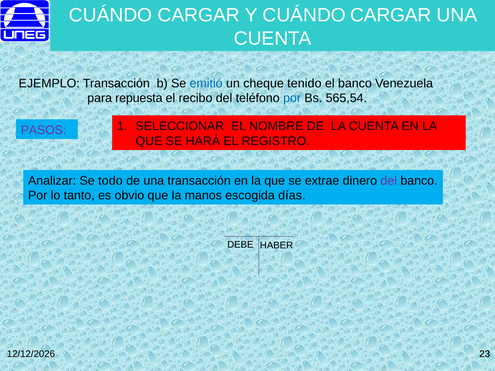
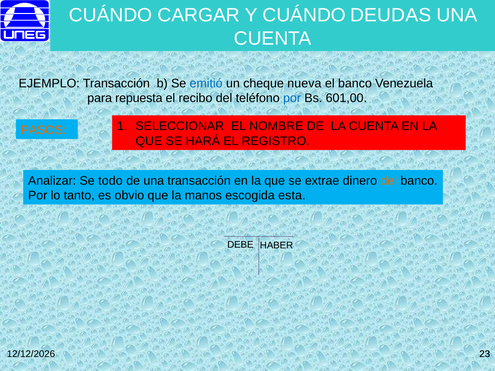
Y CUÁNDO CARGAR: CARGAR -> DEUDAS (391, 15)
tenido: tenido -> nueva (304, 83)
565,54: 565,54 -> 601,00 (346, 98)
PASOS colour: purple -> orange (43, 130)
del colour: purple -> orange (389, 181)
días: días -> esta (292, 196)
